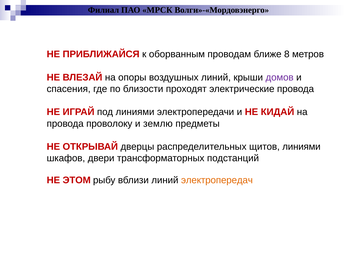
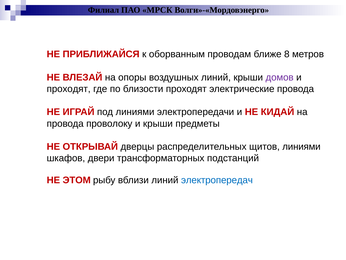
спасения: спасения -> проходят (69, 89)
и землю: землю -> крыши (158, 123)
электропередач colour: orange -> blue (217, 180)
